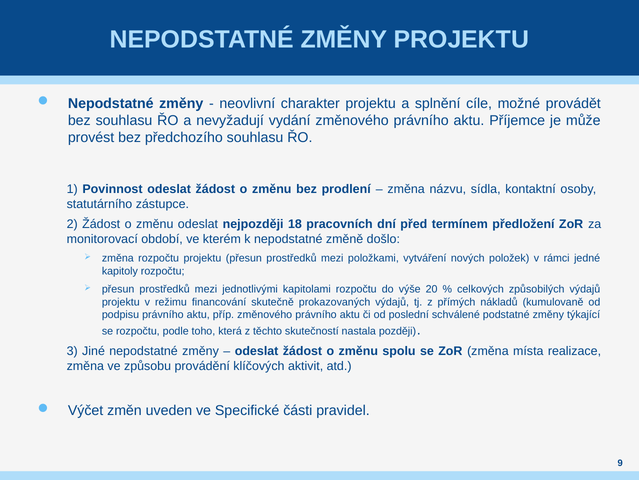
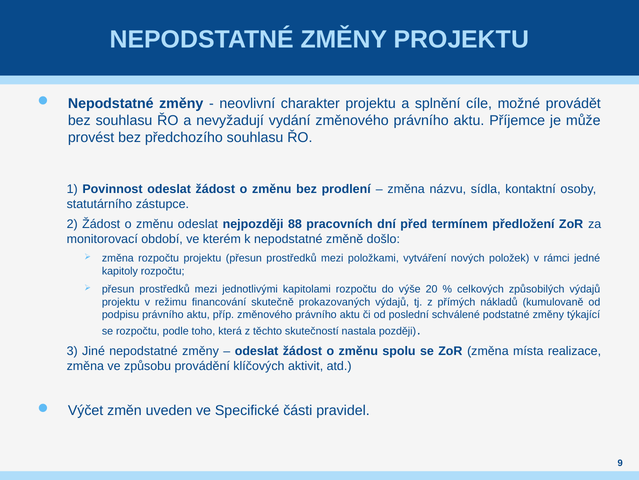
18: 18 -> 88 (295, 224)
